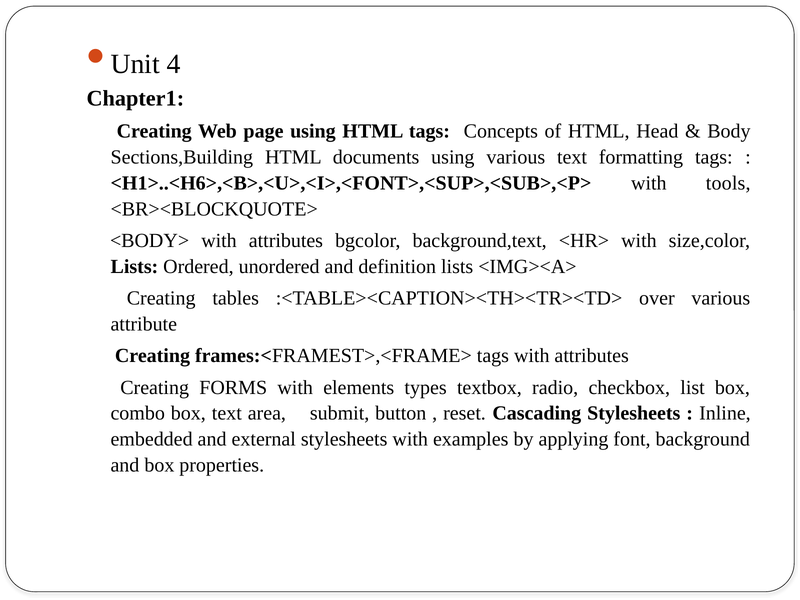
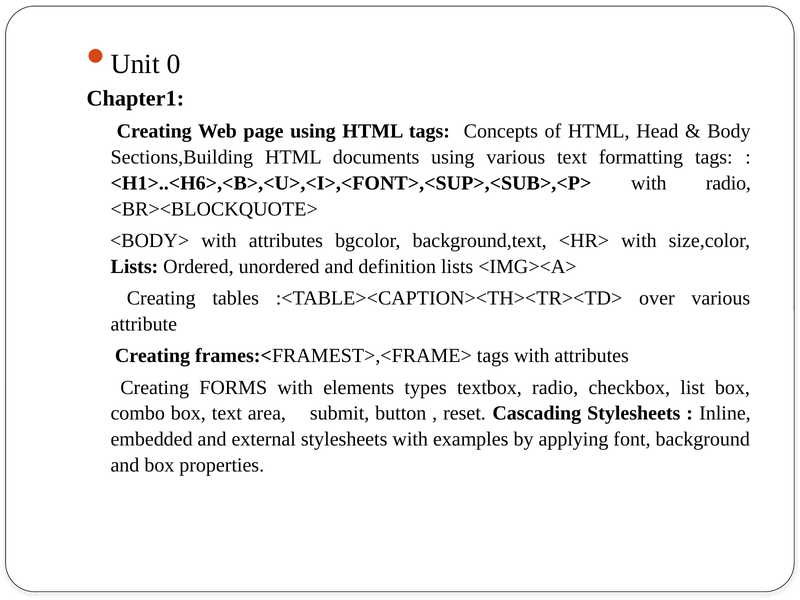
4: 4 -> 0 (174, 64)
with tools: tools -> radio (728, 183)
